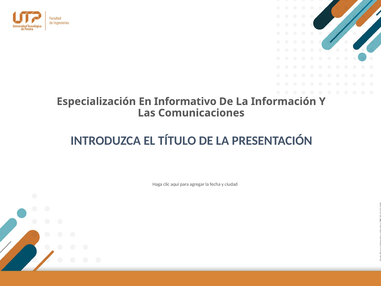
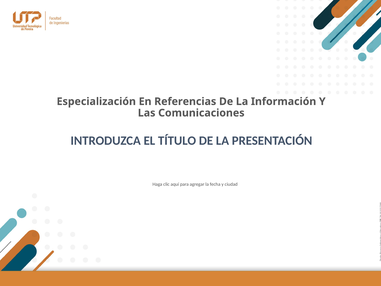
Informativo: Informativo -> Referencias (185, 101)
